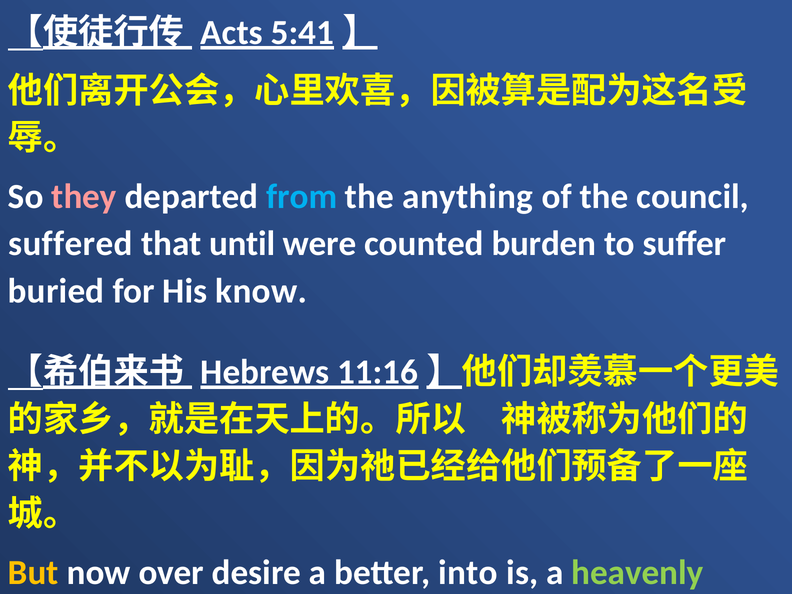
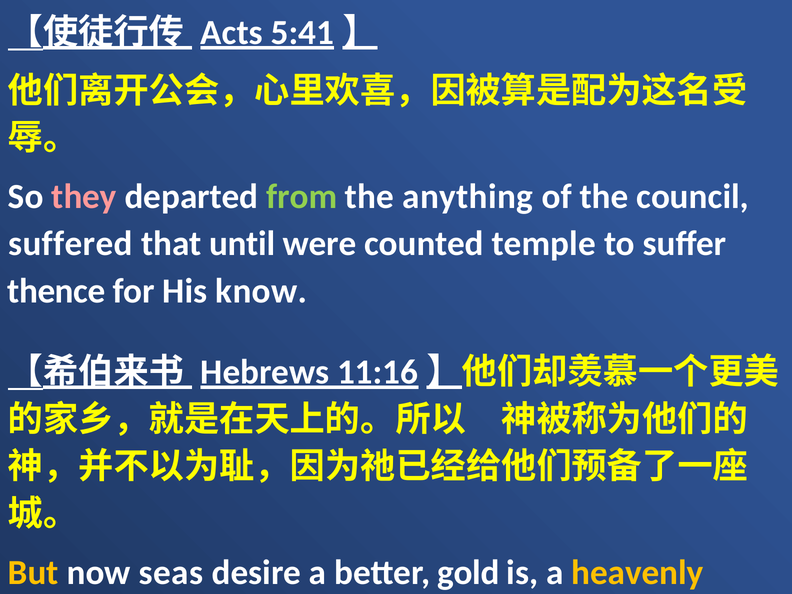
from colour: light blue -> light green (302, 197)
burden: burden -> temple (544, 244)
buried: buried -> thence (56, 291)
over: over -> seas (171, 572)
into: into -> gold (468, 572)
heavenly colour: light green -> yellow (637, 572)
